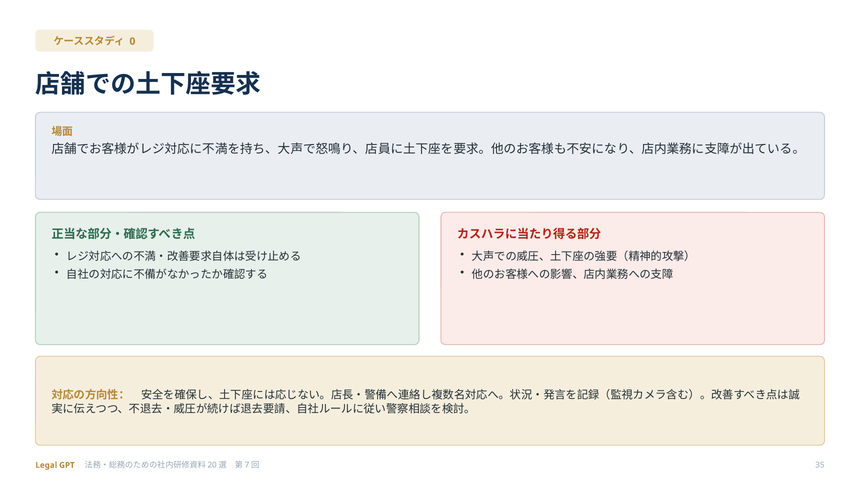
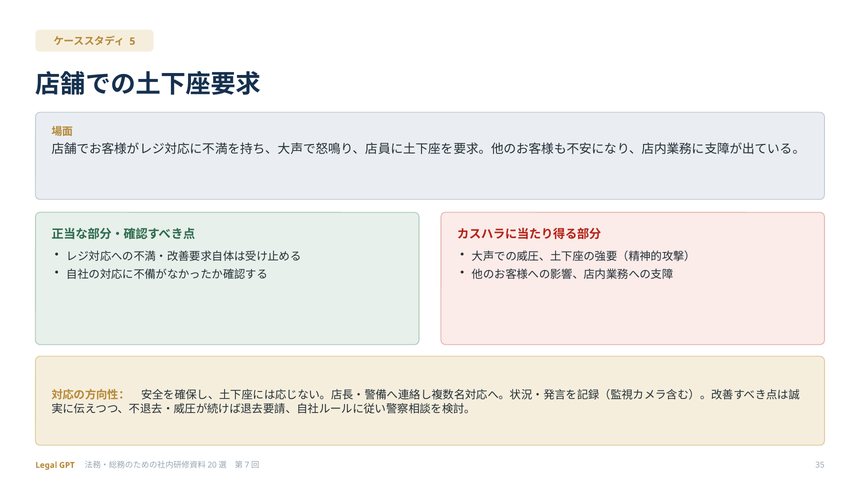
0: 0 -> 5 (132, 41)
